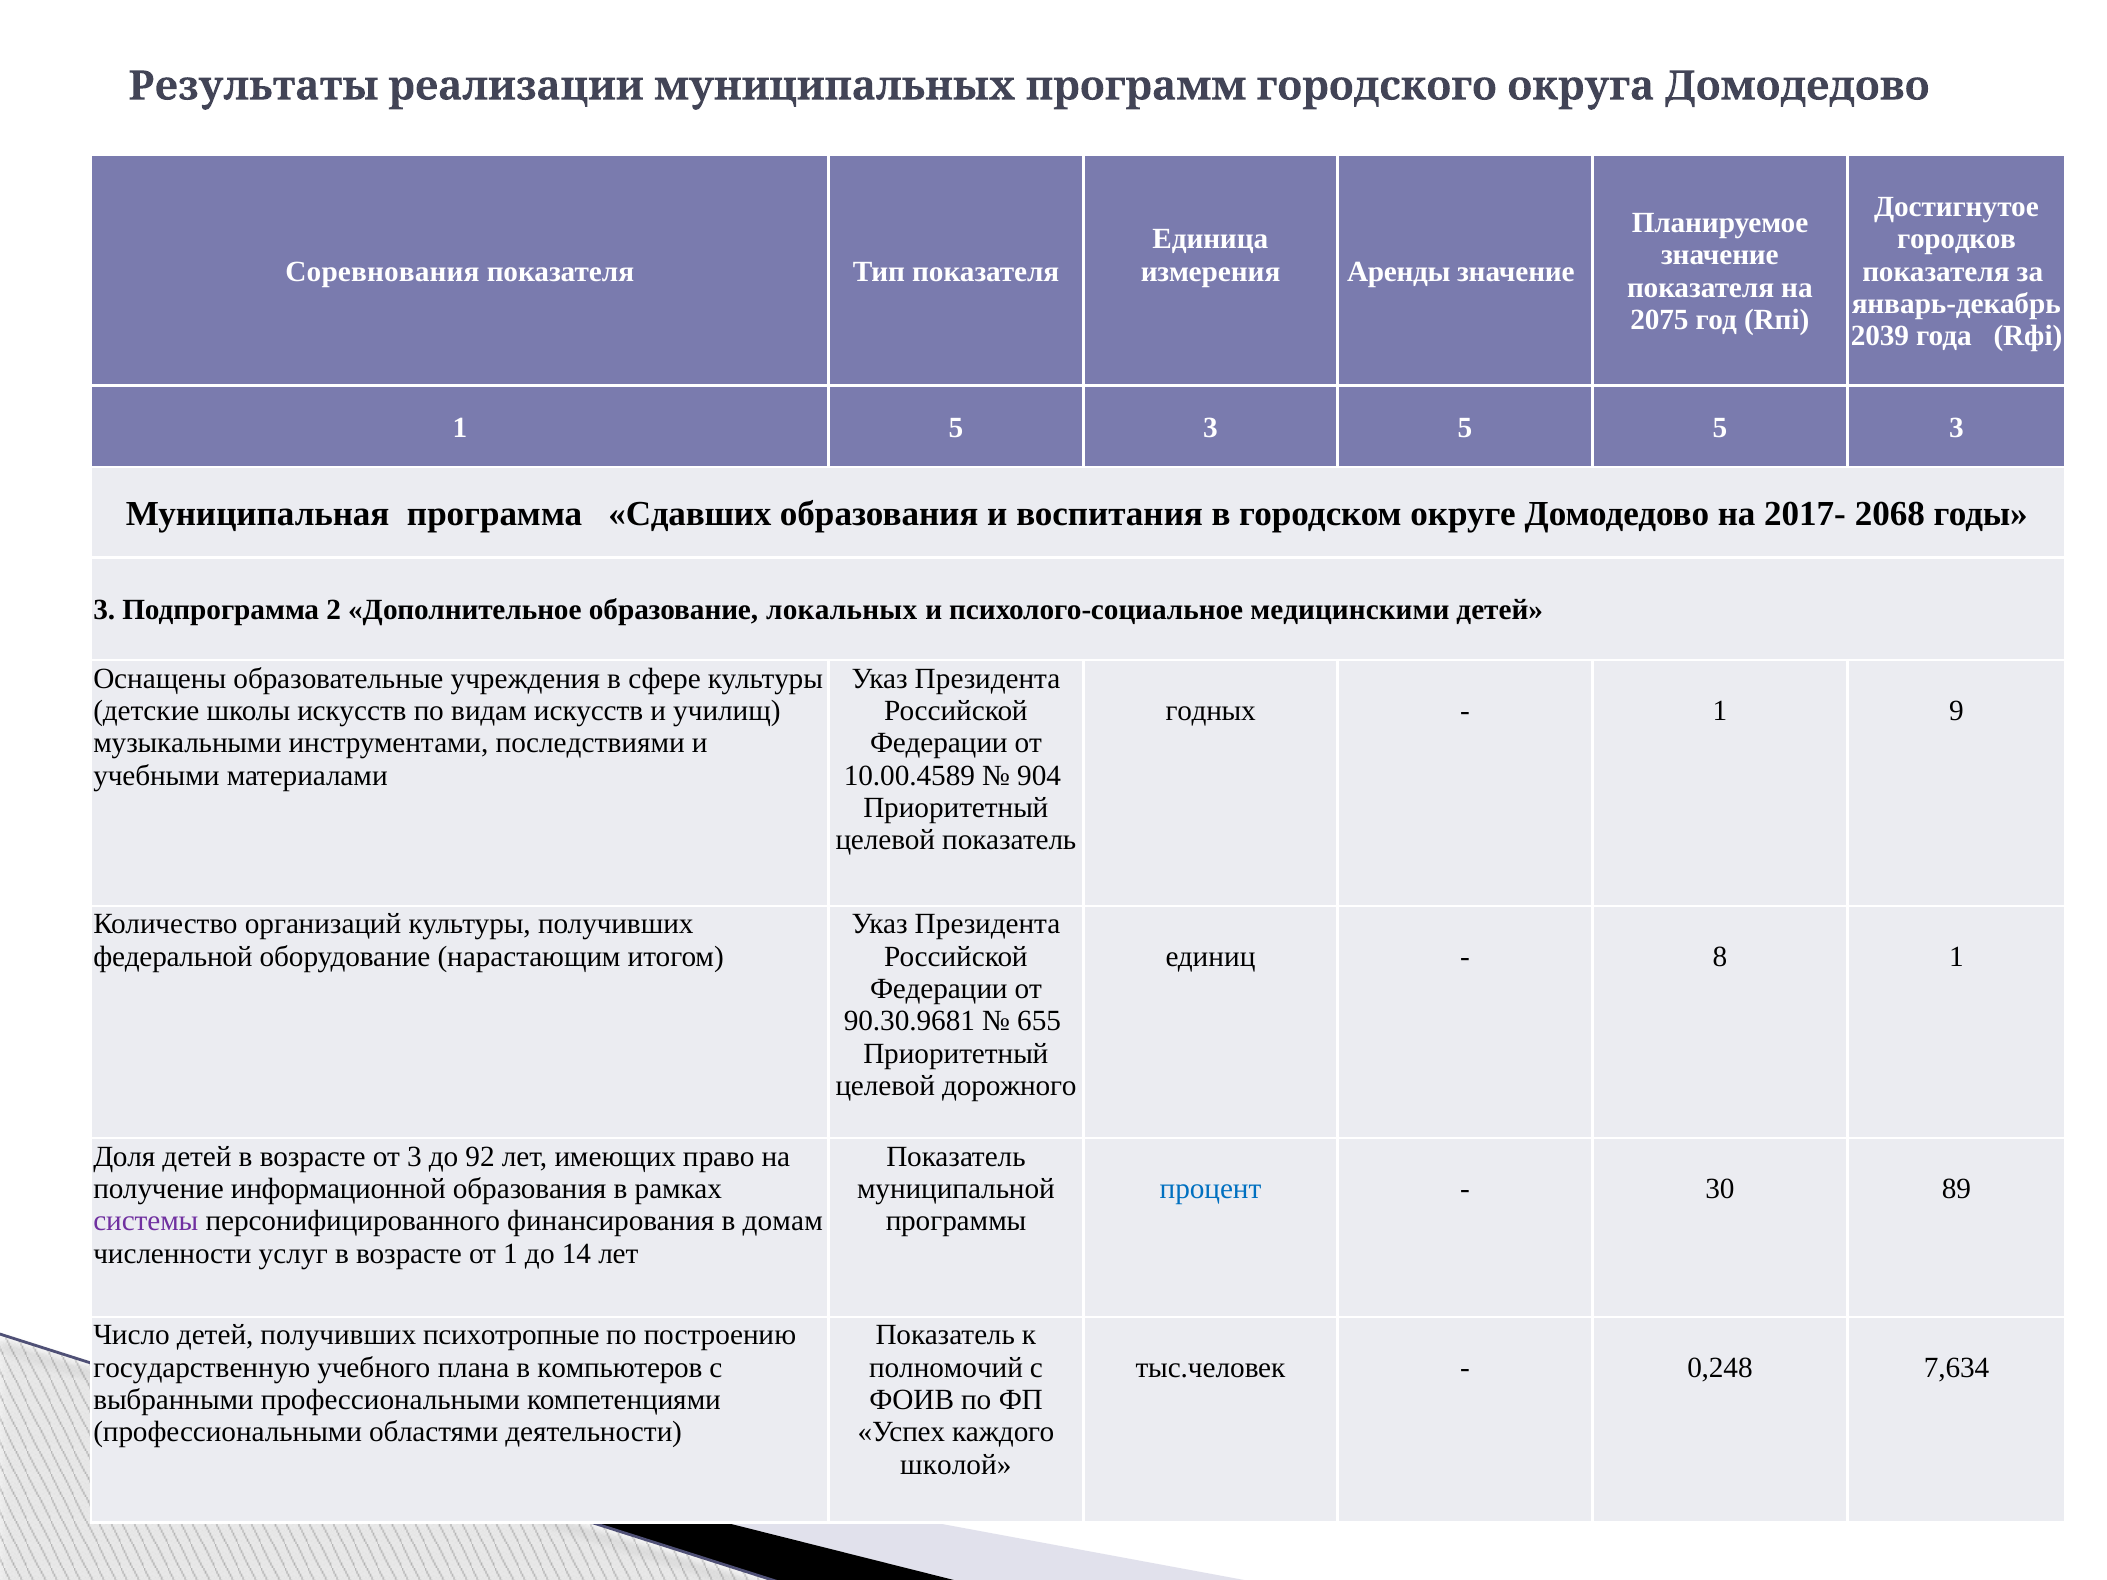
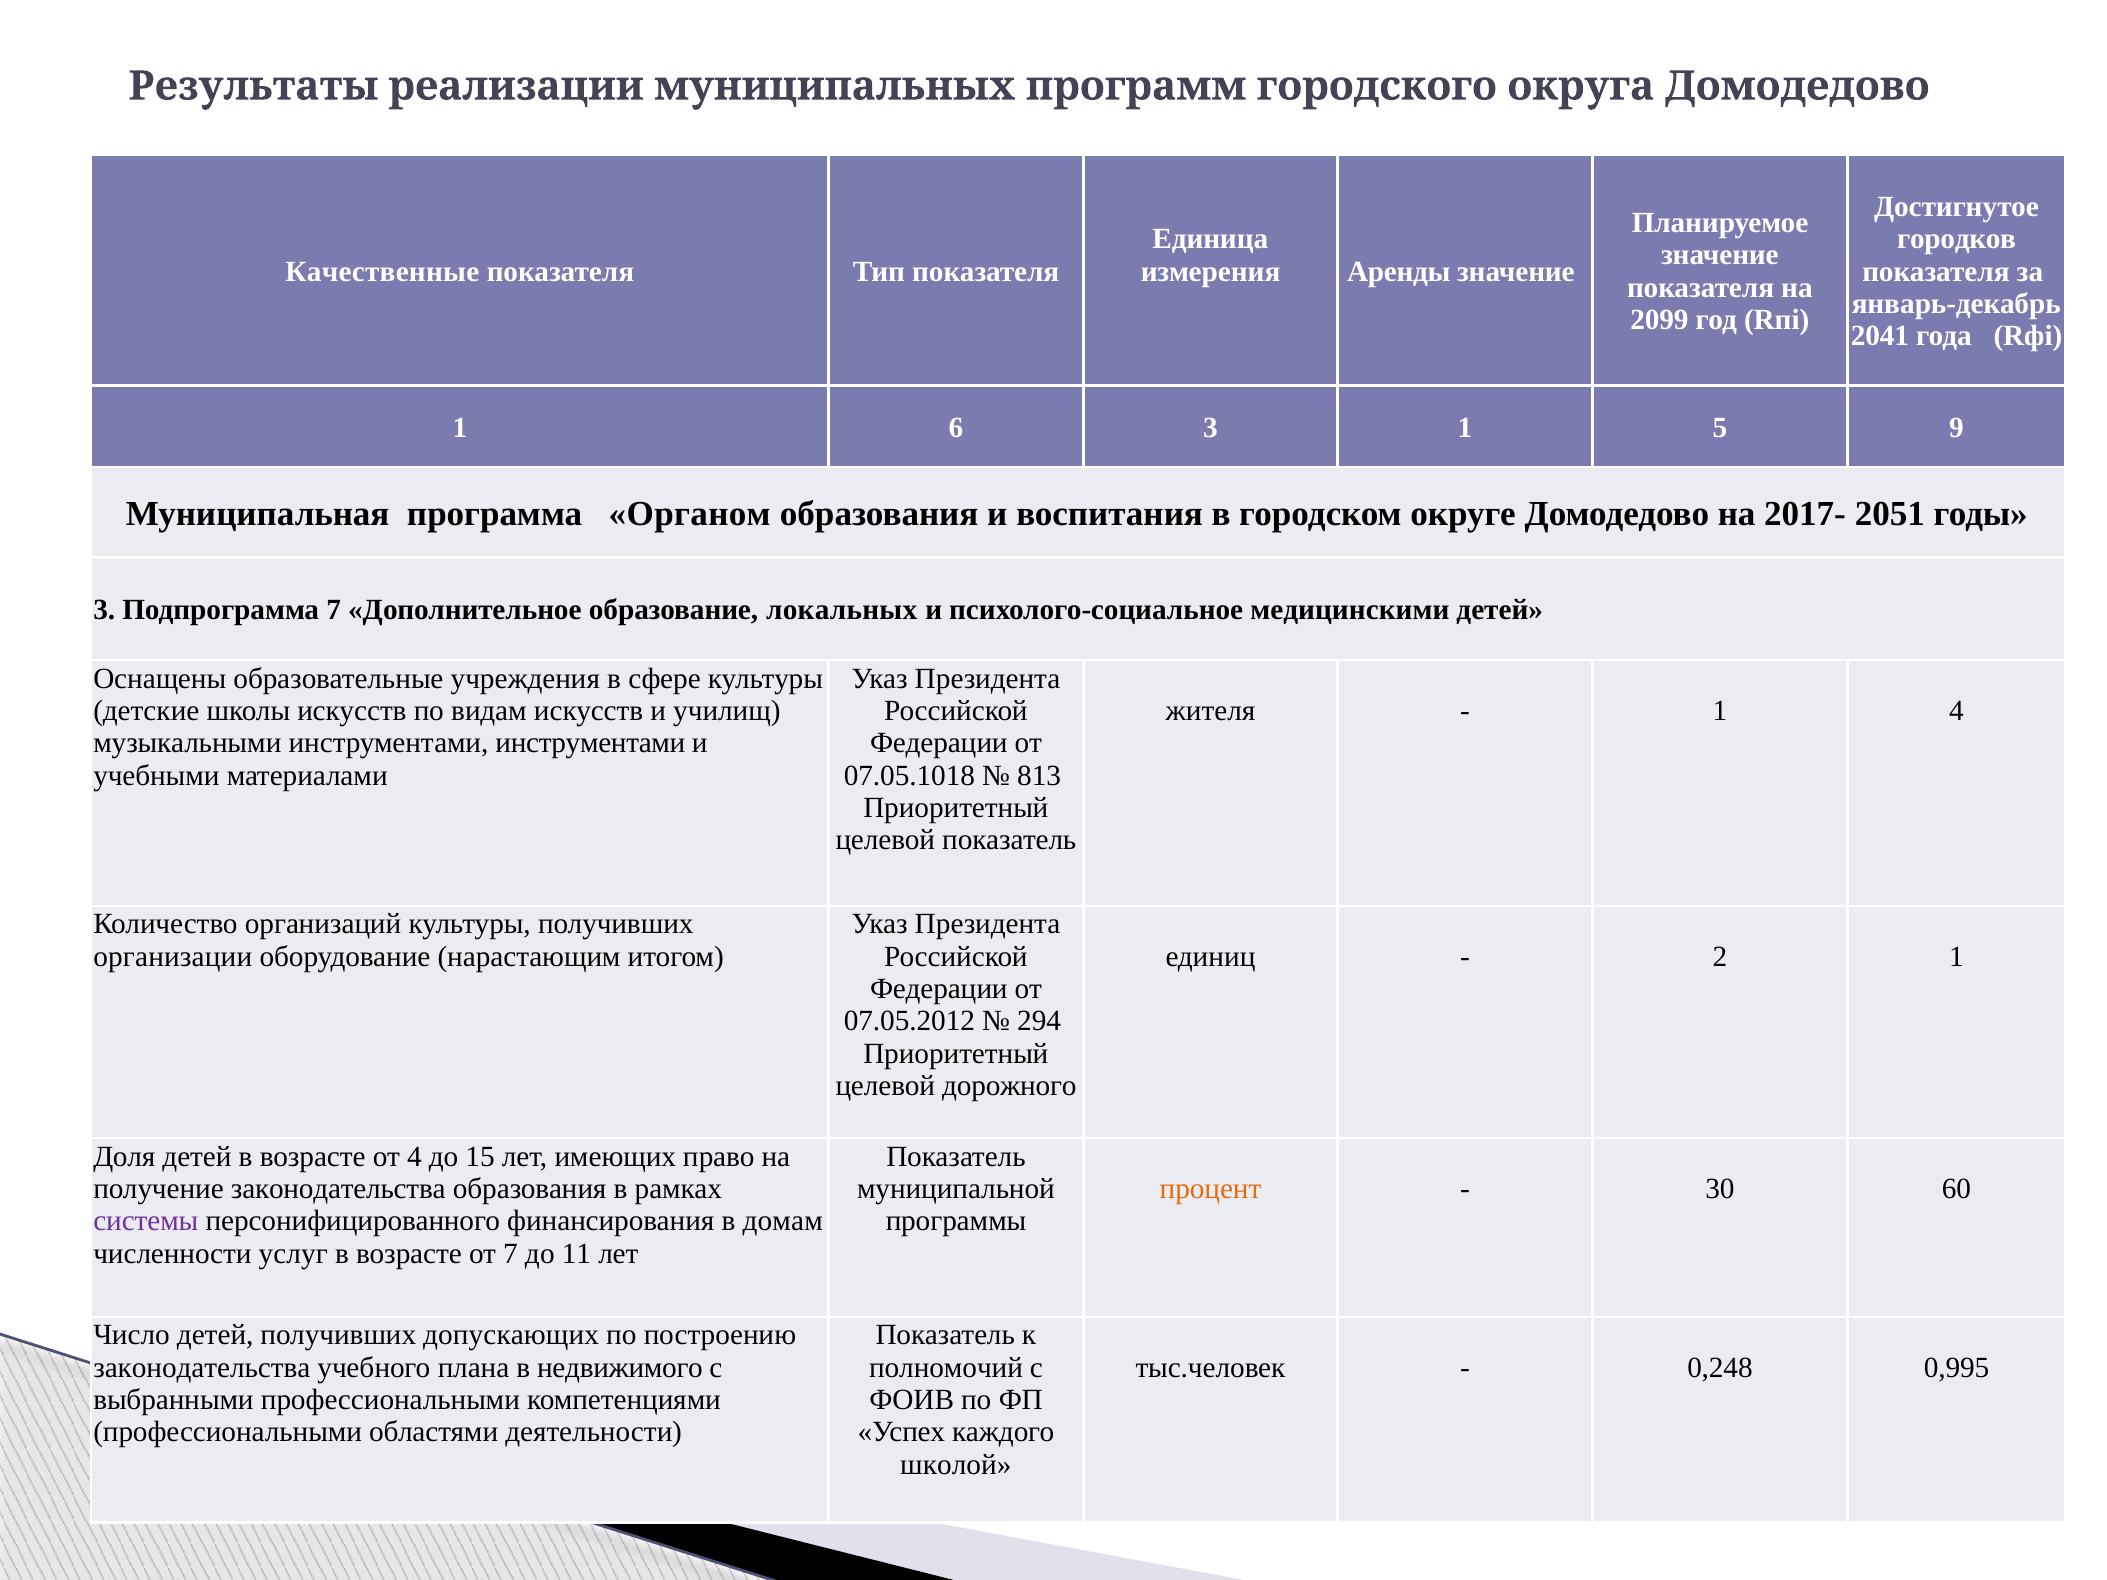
Соревнования: Соревнования -> Качественные (382, 271)
2075: 2075 -> 2099 (1659, 320)
2039: 2039 -> 2041 (1880, 336)
1 5: 5 -> 6 (956, 427)
3 5: 5 -> 1 (1465, 427)
3: 3 -> 9 (1957, 427)
Сдавших: Сдавших -> Органом (690, 514)
2068: 2068 -> 2051 (1890, 514)
Подпрограмма 2: 2 -> 7 (334, 610)
годных: годных -> жителя (1211, 711)
1 9: 9 -> 4 (1957, 711)
инструментами последствиями: последствиями -> инструментами (590, 743)
10.00.4589: 10.00.4589 -> 07.05.1018 (909, 775)
904: 904 -> 813 (1039, 775)
федеральной: федеральной -> организации (173, 957)
8: 8 -> 2 (1720, 957)
90.30.9681: 90.30.9681 -> 07.05.2012 (909, 1021)
655: 655 -> 294 (1039, 1021)
от 3: 3 -> 4 (415, 1157)
92: 92 -> 15 (480, 1157)
получение информационной: информационной -> законодательства (338, 1189)
процент colour: blue -> orange (1211, 1189)
89: 89 -> 60 (1956, 1189)
от 1: 1 -> 7 (511, 1254)
14: 14 -> 11 (576, 1254)
психотропные: психотропные -> допускающих (511, 1335)
государственную: государственную -> законодательства (202, 1368)
компьютеров: компьютеров -> недвижимого (620, 1368)
7,634: 7,634 -> 0,995 (1957, 1368)
